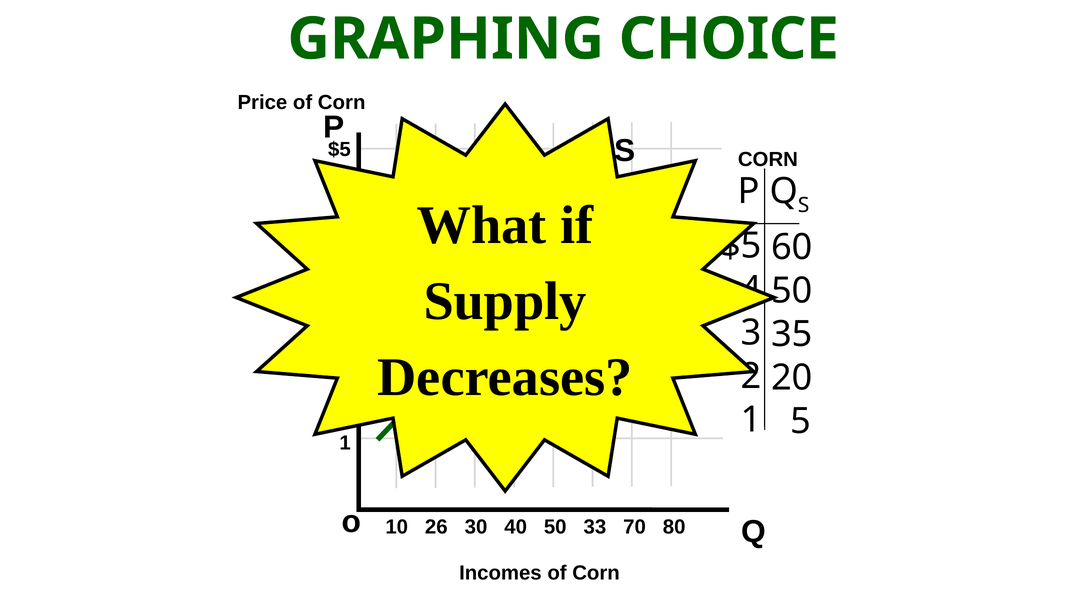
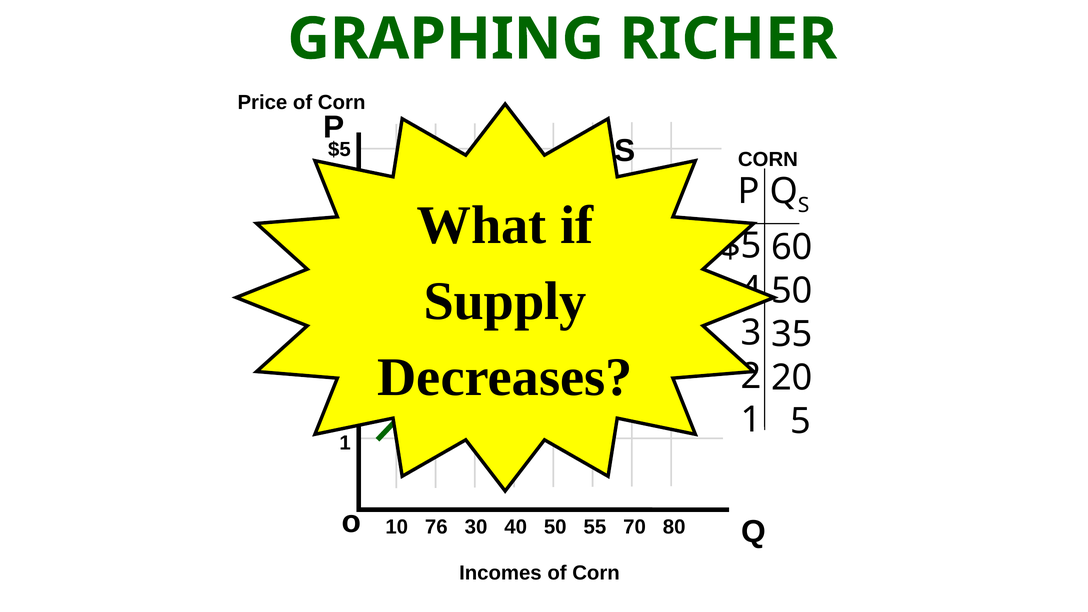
CHOICE: CHOICE -> RICHER (728, 39)
26: 26 -> 76 (436, 527)
33: 33 -> 55 (595, 527)
